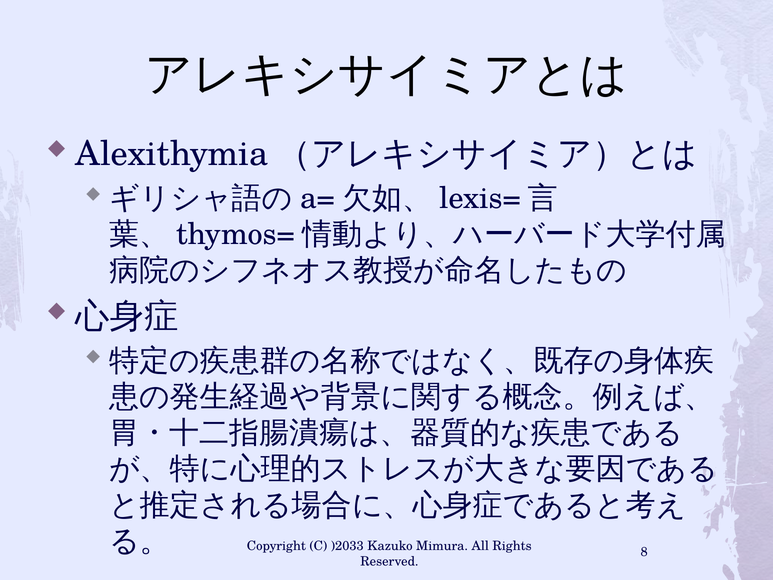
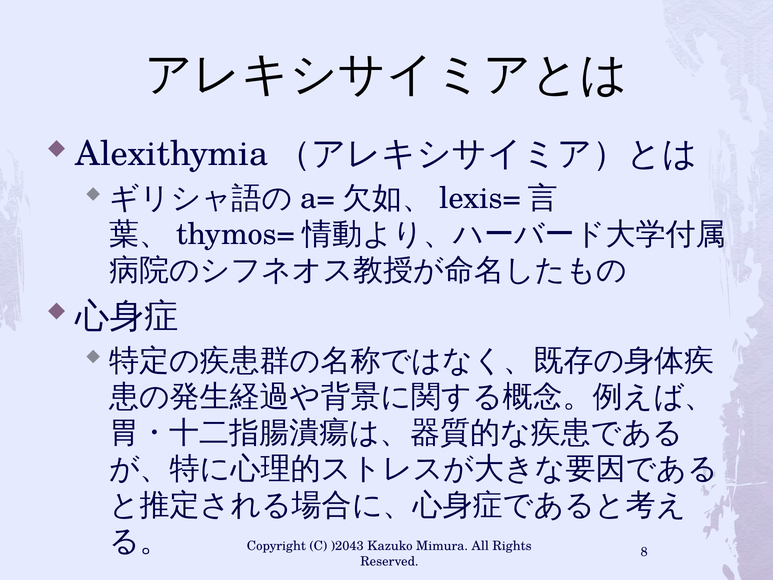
)2033: )2033 -> )2043 (347, 546)
